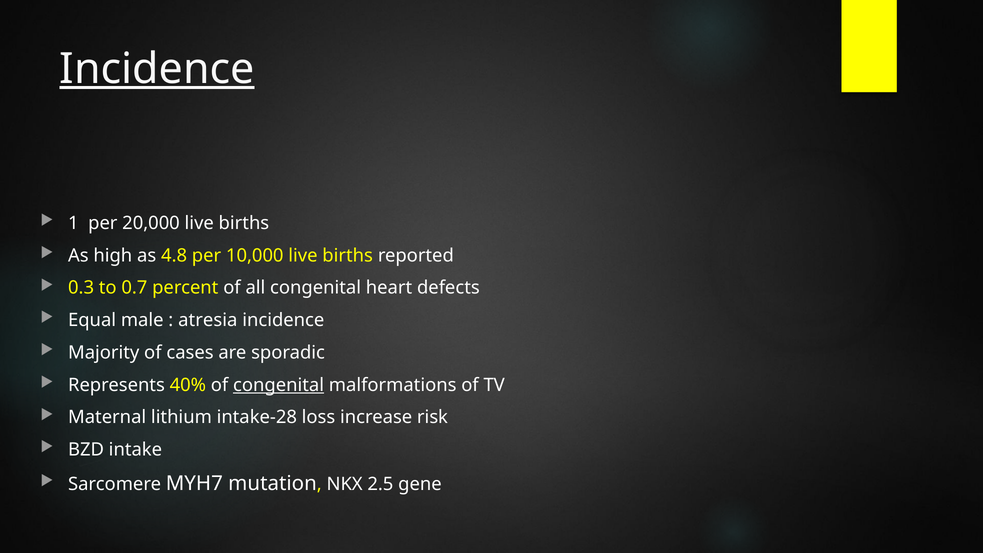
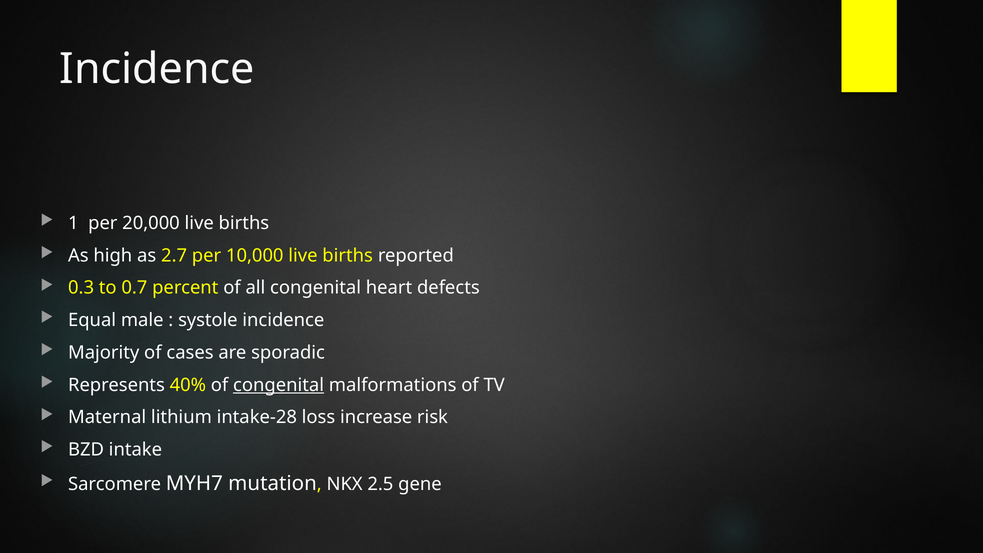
Incidence underline: present -> none (157, 69)
4.8: 4.8 -> 2.7 (174, 255)
atresia: atresia -> systole (208, 320)
